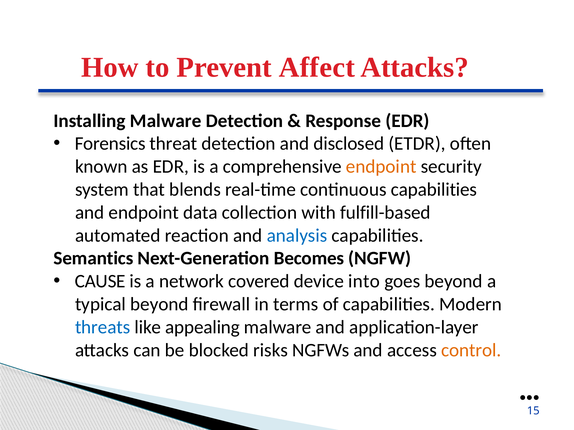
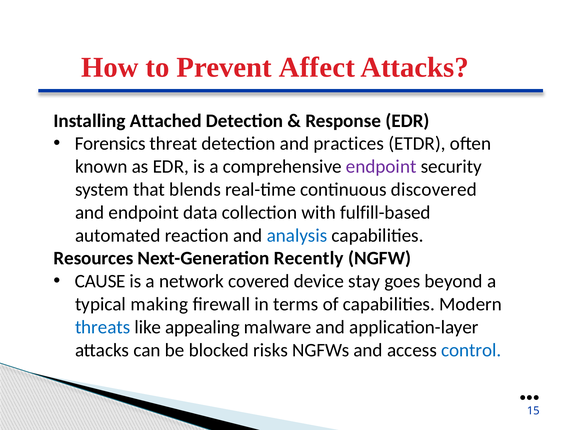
Installing Malware: Malware -> Attached (166, 121)
disclosed: disclosed -> practices (349, 144)
endpoint colour: orange -> purple (381, 167)
continuous capabilities: capabilities -> discovered (434, 190)
Semantics: Semantics -> Resources (93, 259)
Becomes: Becomes -> Recently (309, 259)
into: into -> stay (364, 282)
typical beyond: beyond -> making (159, 305)
control colour: orange -> blue (471, 350)
